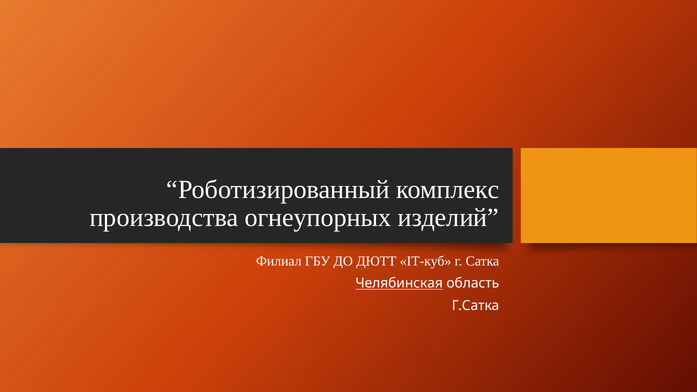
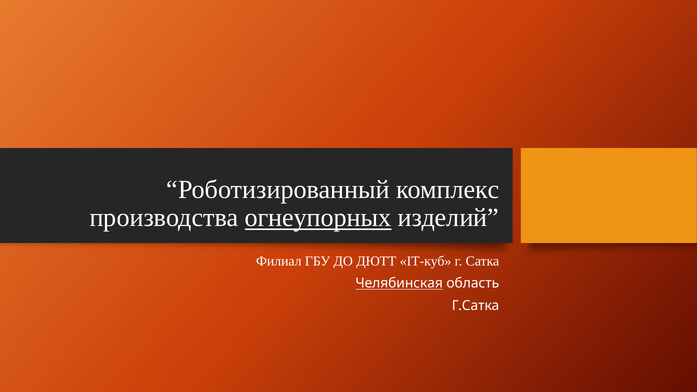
огнеупорных underline: none -> present (318, 218)
